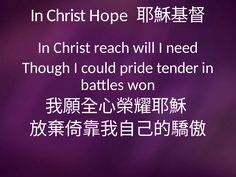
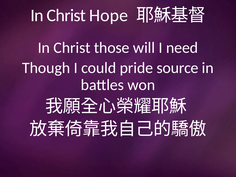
reach: reach -> those (112, 48)
tender: tender -> source (178, 68)
